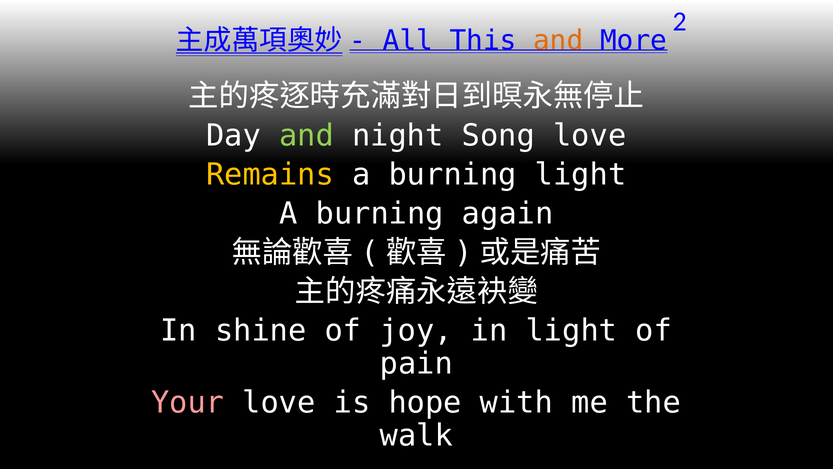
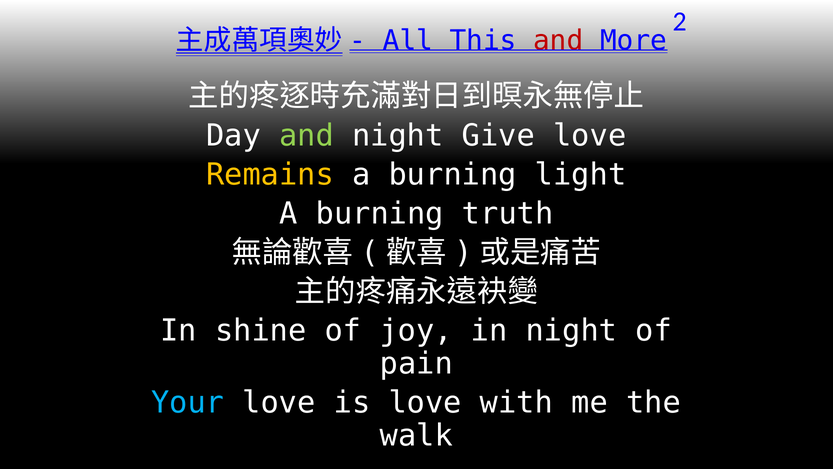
and colour: orange -> red (558, 40)
Song: Song -> Give (498, 135)
again: again -> truth (508, 213)
in light: light -> night (571, 331)
Your colour: pink -> light blue (188, 402)
is hope: hope -> love (425, 402)
